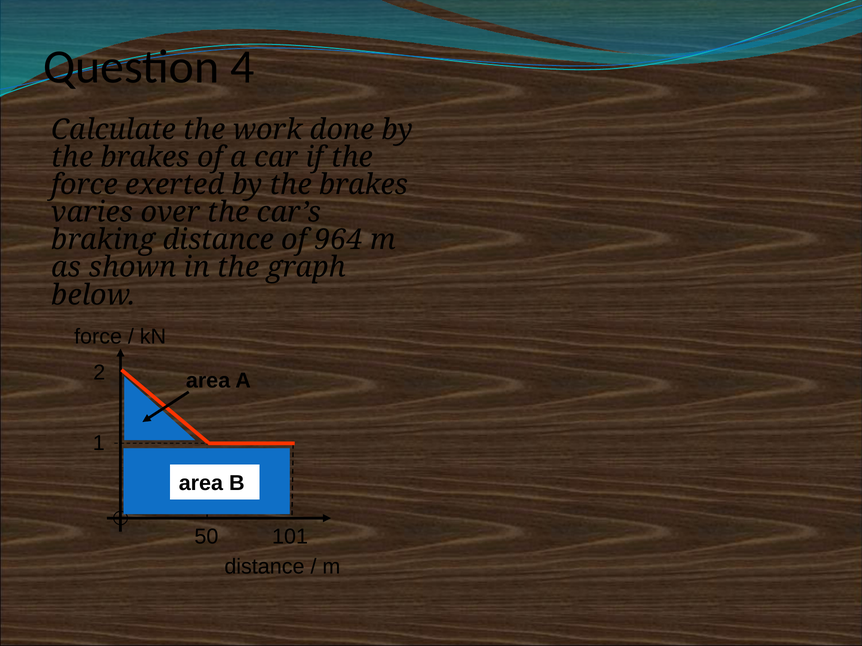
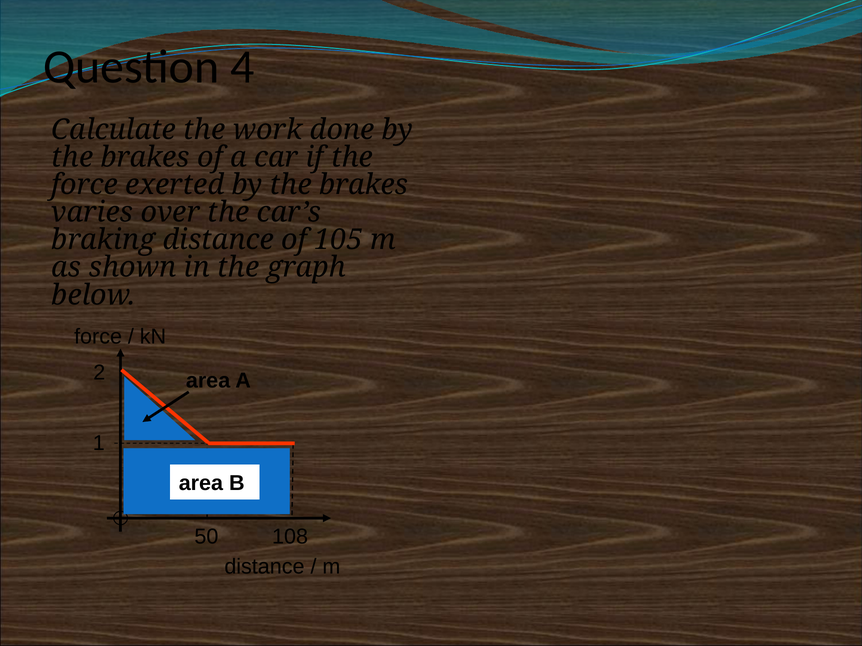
964: 964 -> 105 (338, 240)
101: 101 -> 108 (290, 537)
